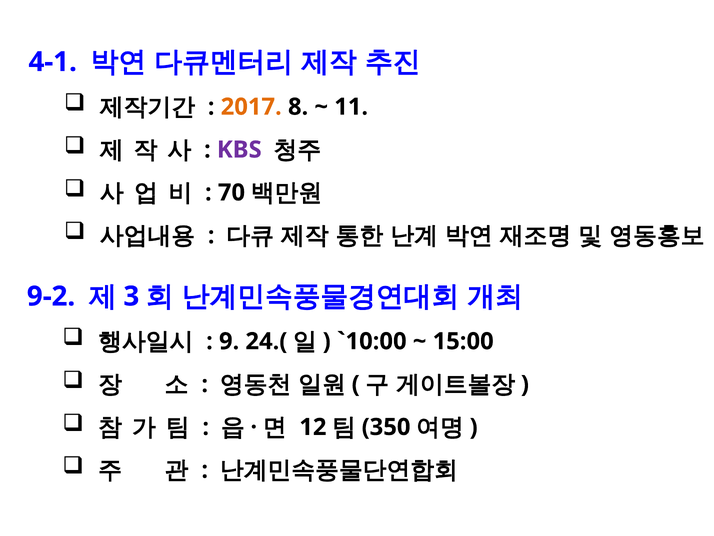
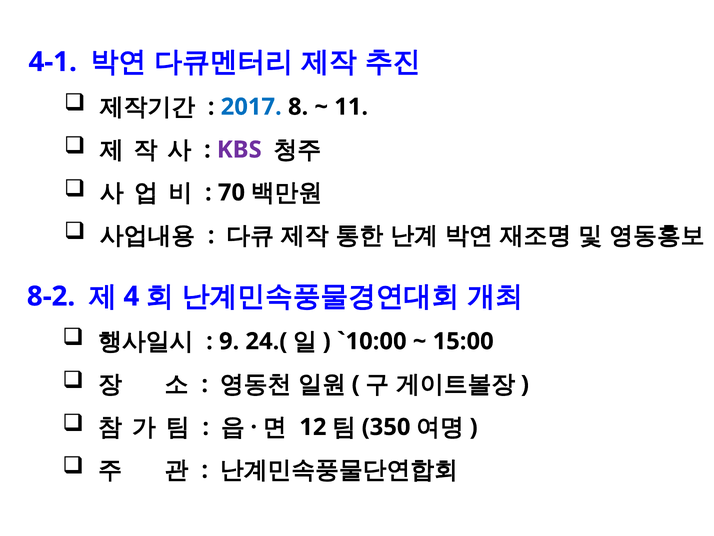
2017 colour: orange -> blue (251, 107)
9-2: 9-2 -> 8-2 (51, 296)
3: 3 -> 4 (131, 296)
